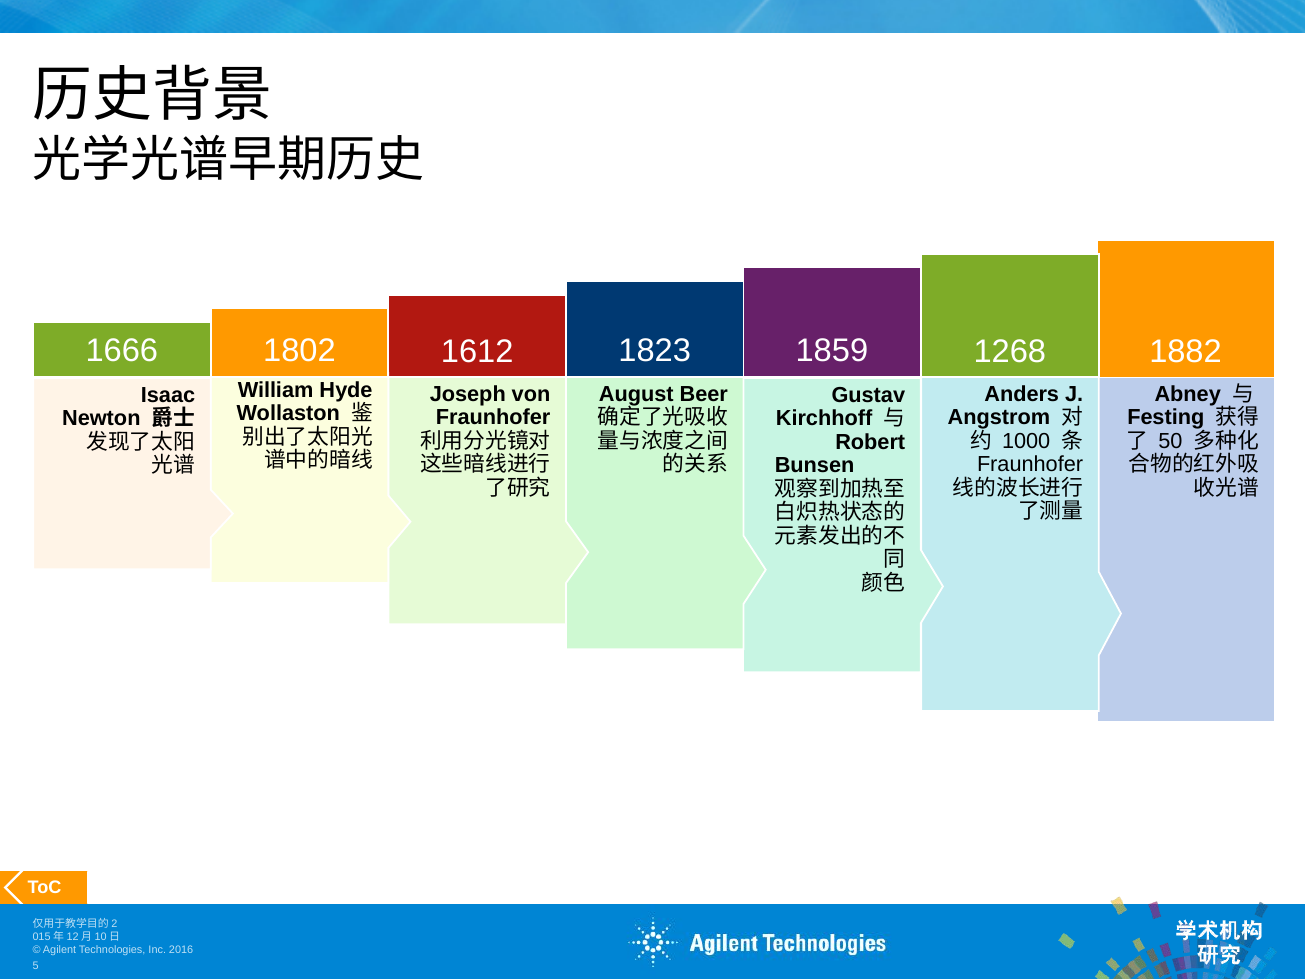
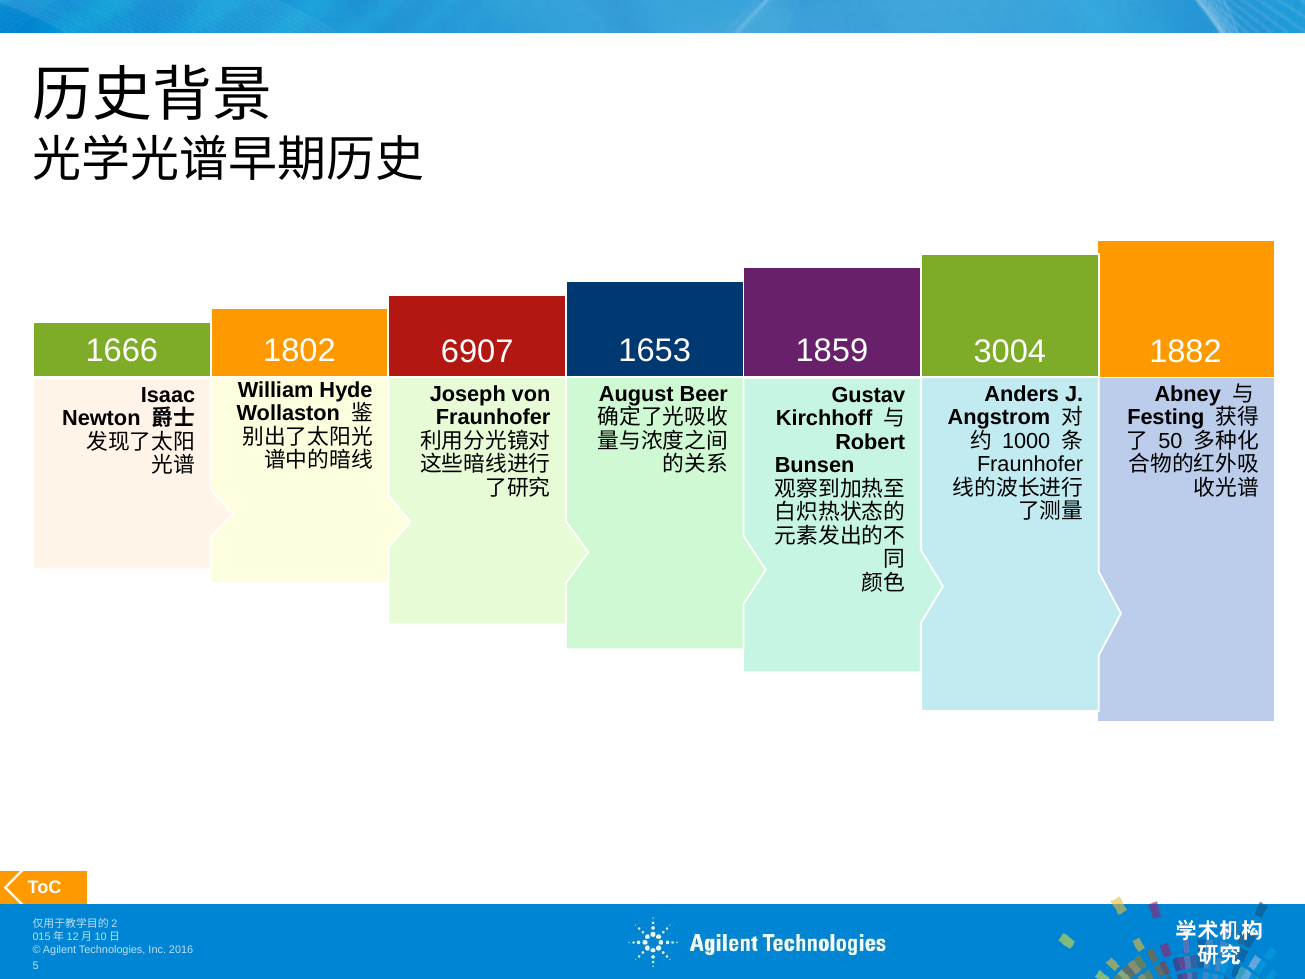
1823: 1823 -> 1653 (655, 351)
1612: 1612 -> 6907 (477, 351)
1268: 1268 -> 3004 (1010, 351)
